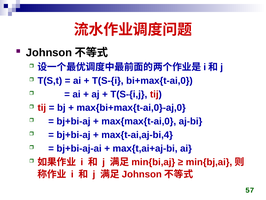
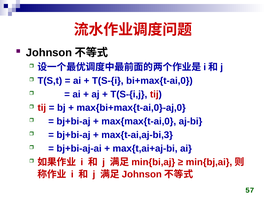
max{t-ai,aj-bi,4: max{t-ai,aj-bi,4 -> max{t-ai,aj-bi,3 (137, 135)
